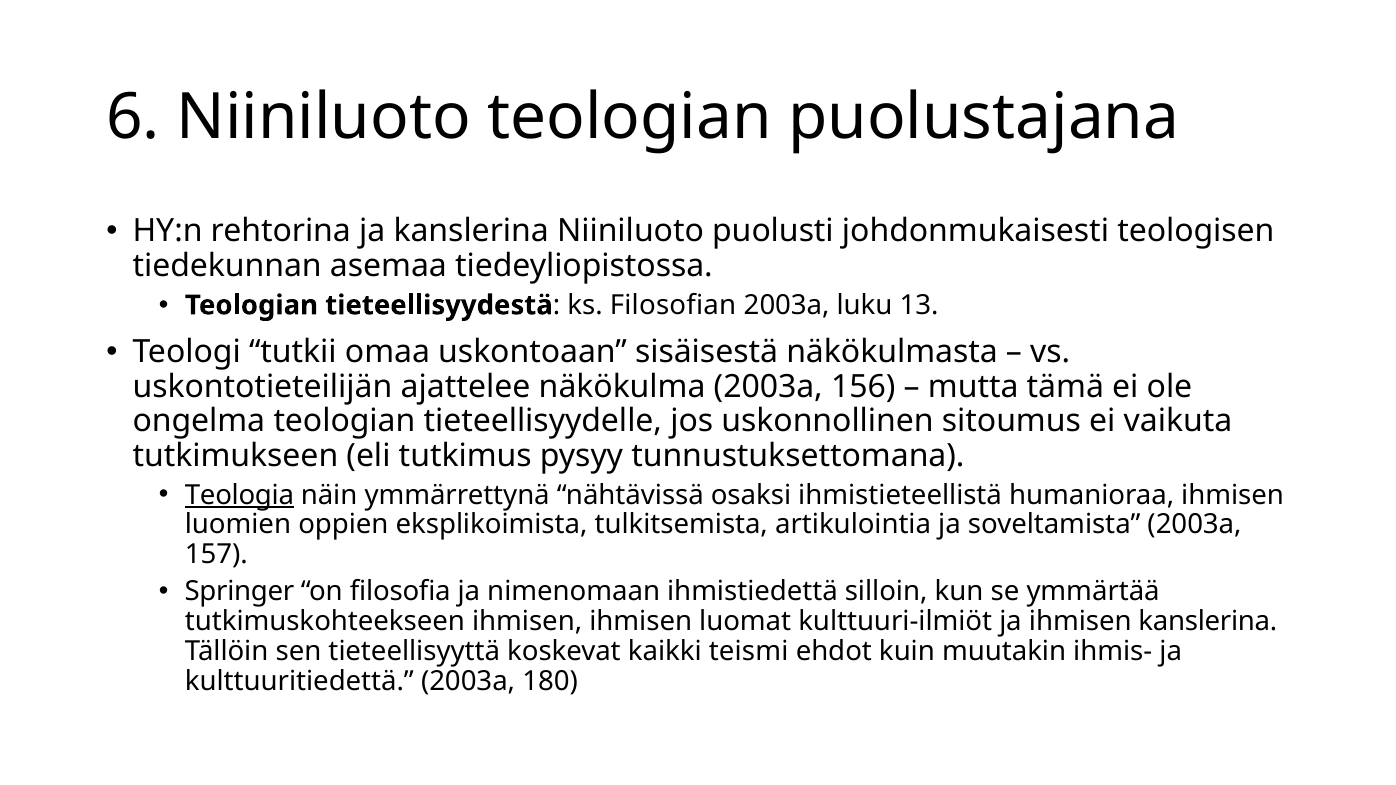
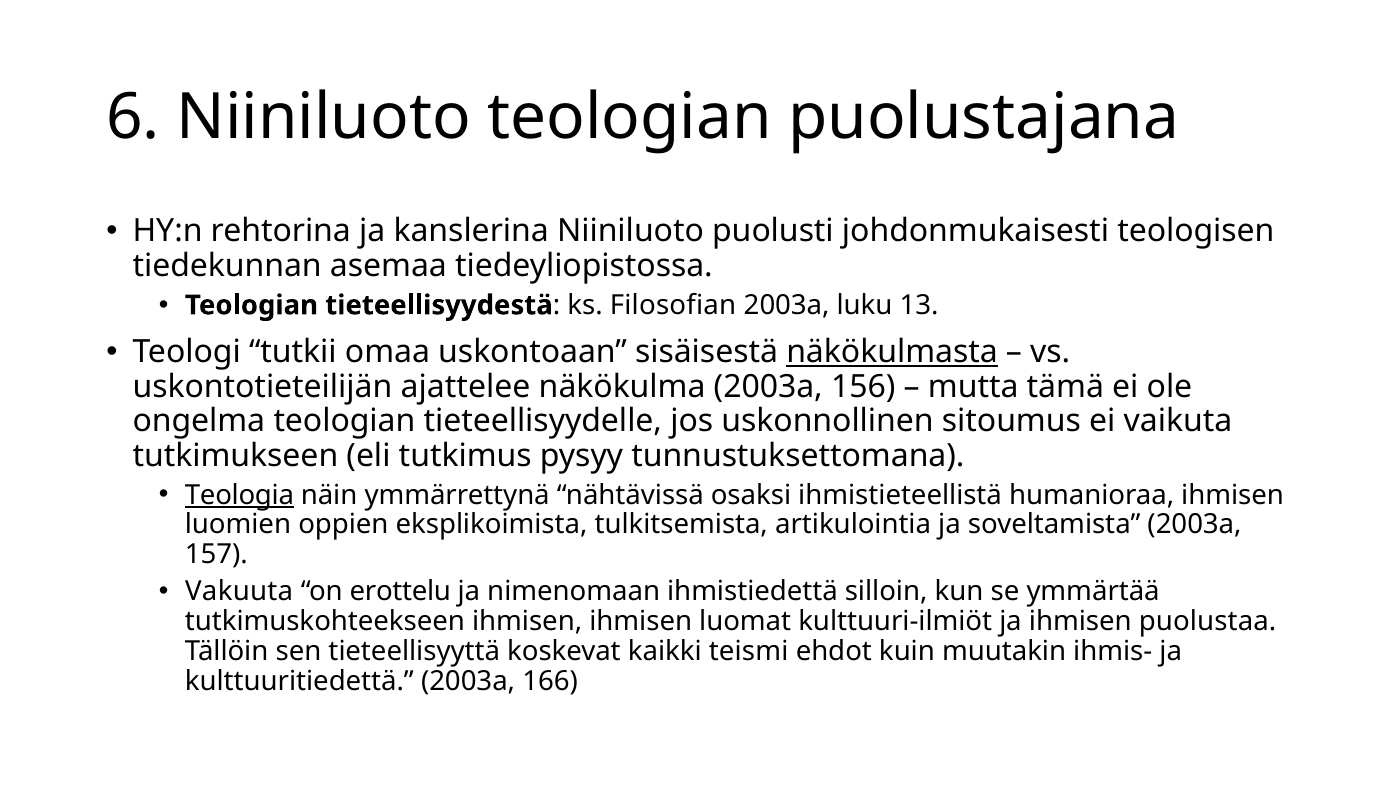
näkökulmasta underline: none -> present (892, 352)
Springer: Springer -> Vakuuta (239, 592)
filosofia: filosofia -> erottelu (400, 592)
ihmisen kanslerina: kanslerina -> puolustaa (1208, 622)
180: 180 -> 166 (550, 681)
